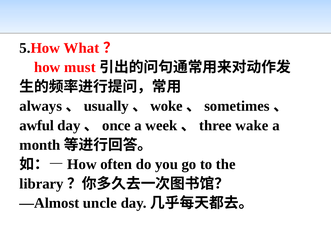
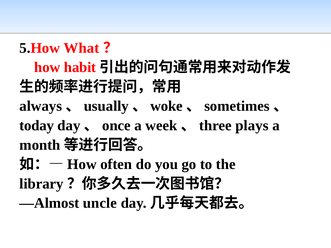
must: must -> habit (80, 67)
awful: awful -> today (37, 126)
wake: wake -> plays (252, 126)
